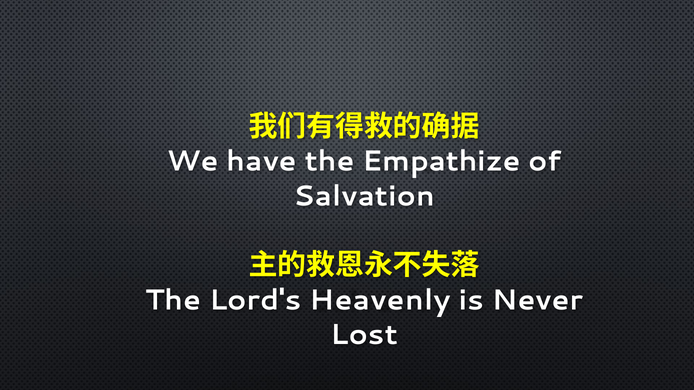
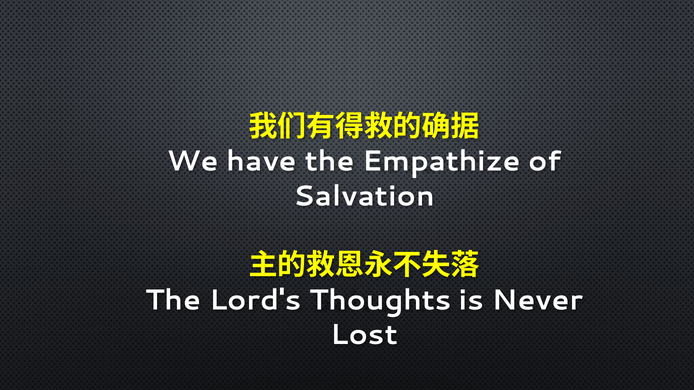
Heavenly: Heavenly -> Thoughts (380, 300)
